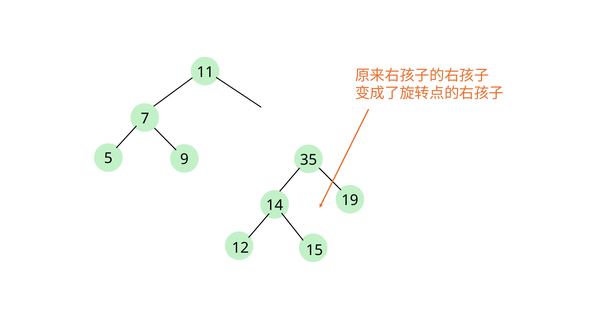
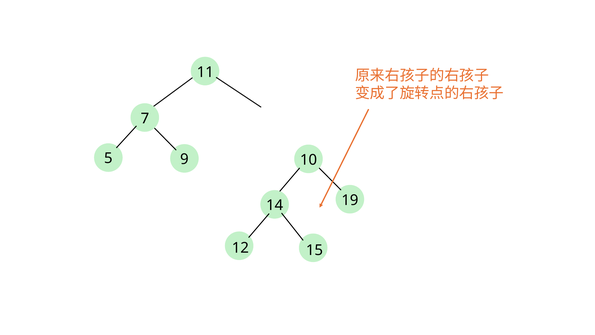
35: 35 -> 10 (309, 160)
